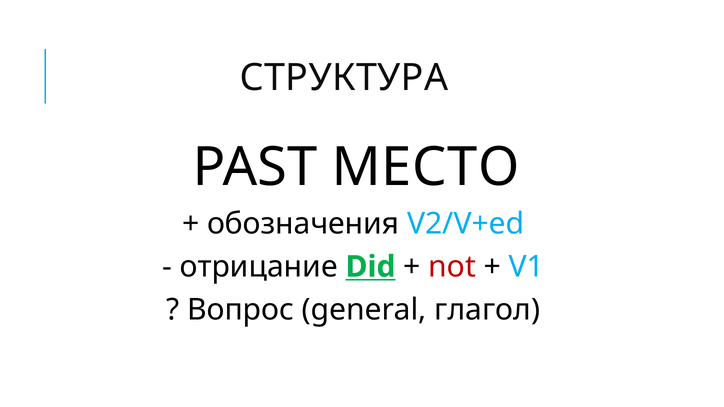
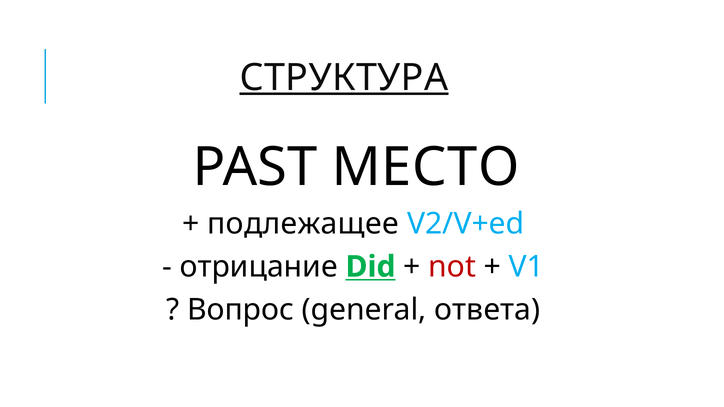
СТРУКТУРА underline: none -> present (344, 78)
обозначения: обозначения -> подлежащее (303, 224)
глагол: глагол -> ответа (487, 310)
